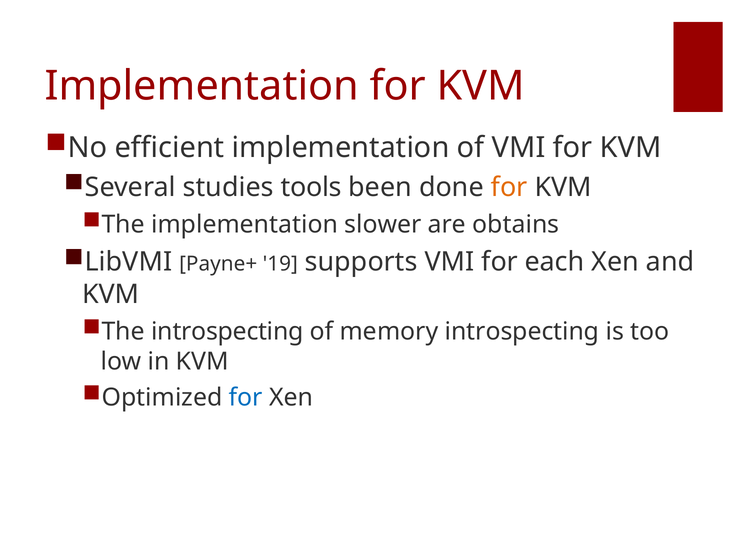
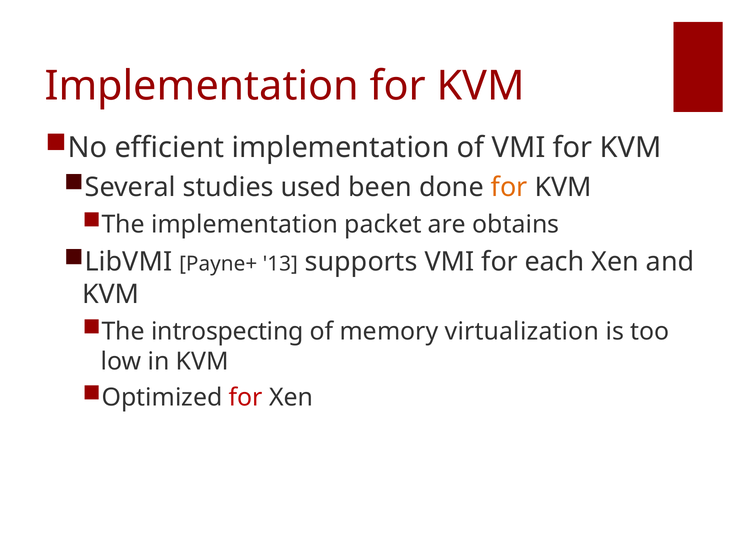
tools: tools -> used (311, 187)
slower: slower -> packet (383, 224)
19: 19 -> 13 (280, 264)
memory introspecting: introspecting -> virtualization (522, 331)
for colour: blue -> red (246, 397)
